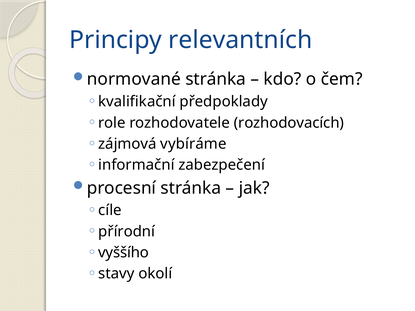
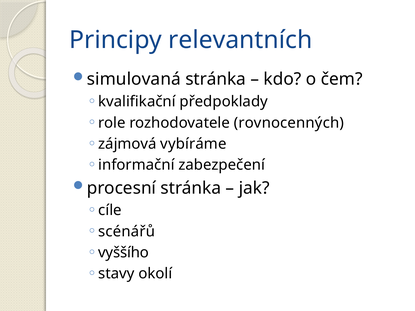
normované: normované -> simulovaná (134, 79)
rozhodovacích: rozhodovacích -> rovnocenných (289, 123)
přírodní: přírodní -> scénářů (127, 232)
